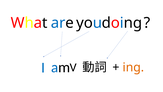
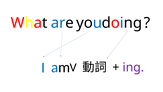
ing colour: orange -> purple (133, 67)
